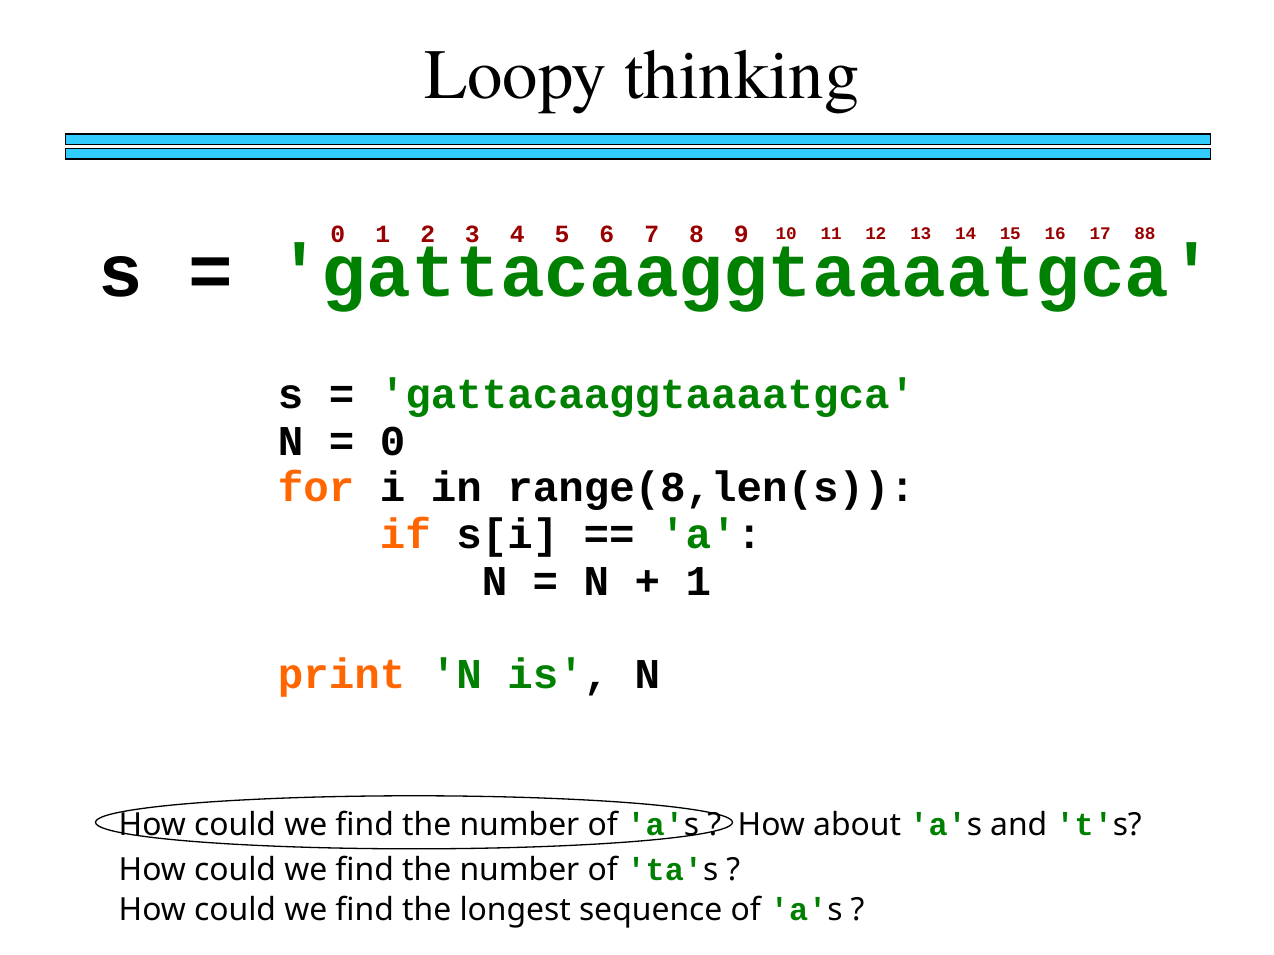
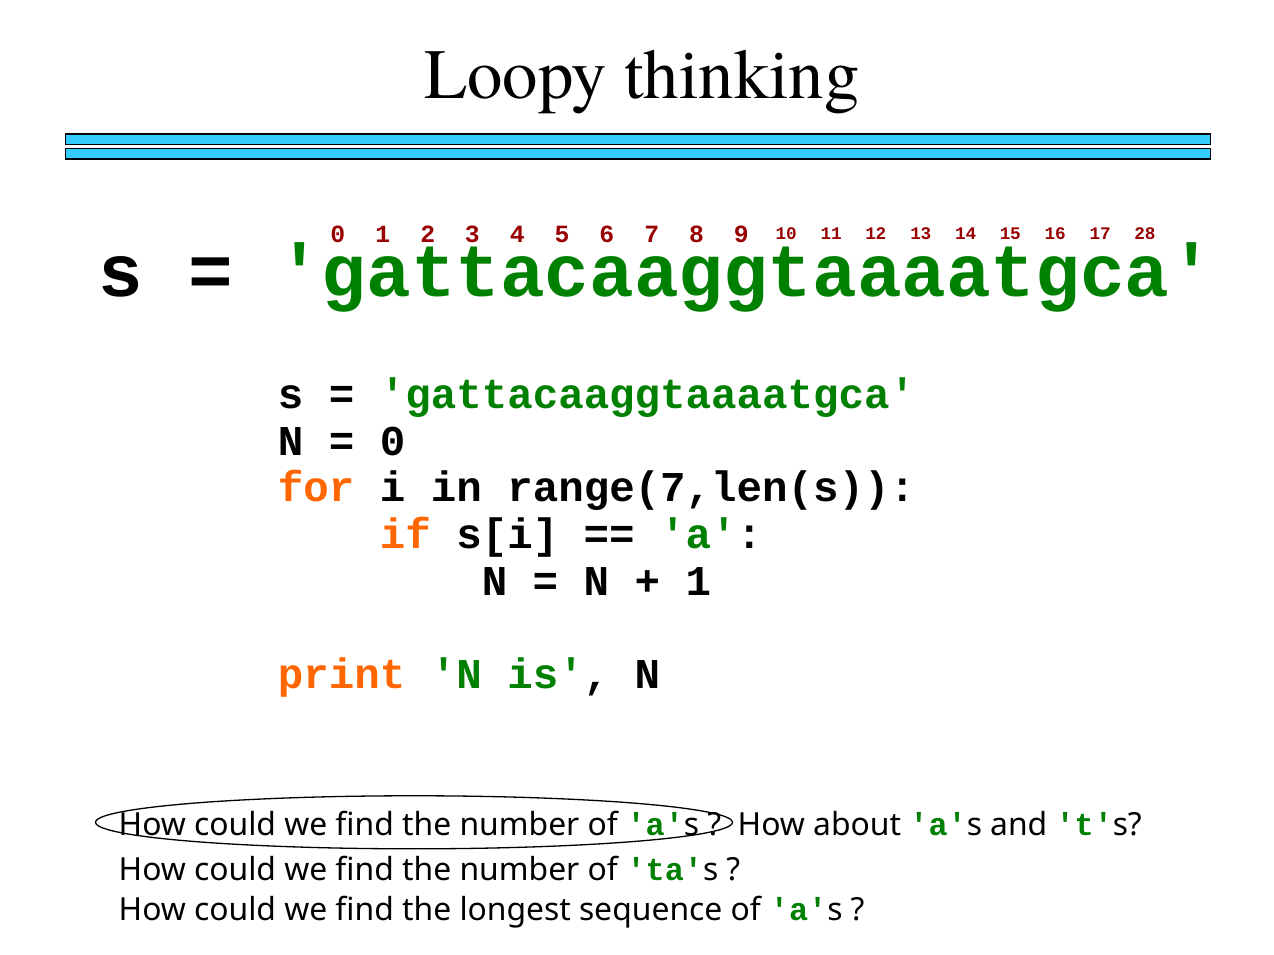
88: 88 -> 28 (1145, 234)
range(8,len(s: range(8,len(s -> range(7,len(s (711, 488)
